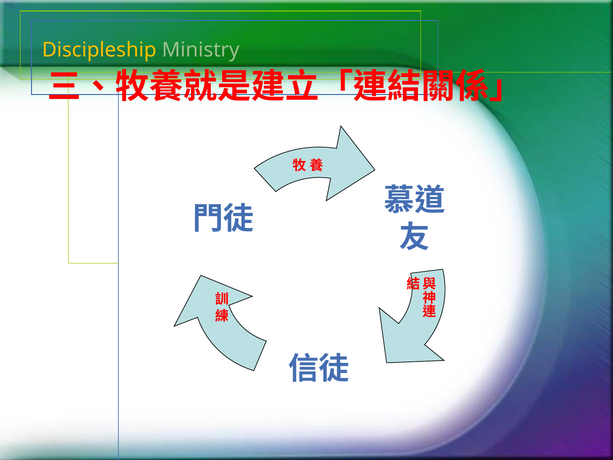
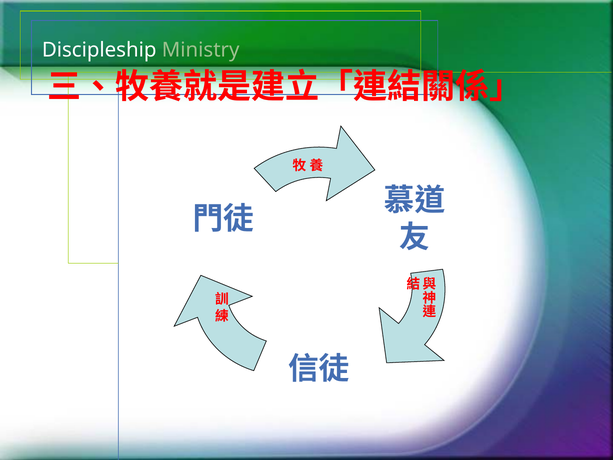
Discipleship colour: yellow -> white (99, 50)
